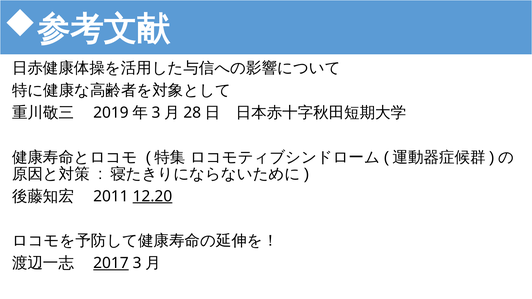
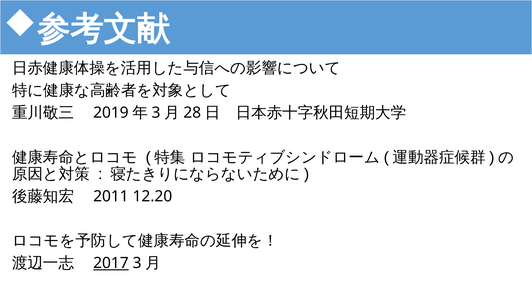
12.20 underline: present -> none (152, 196)
